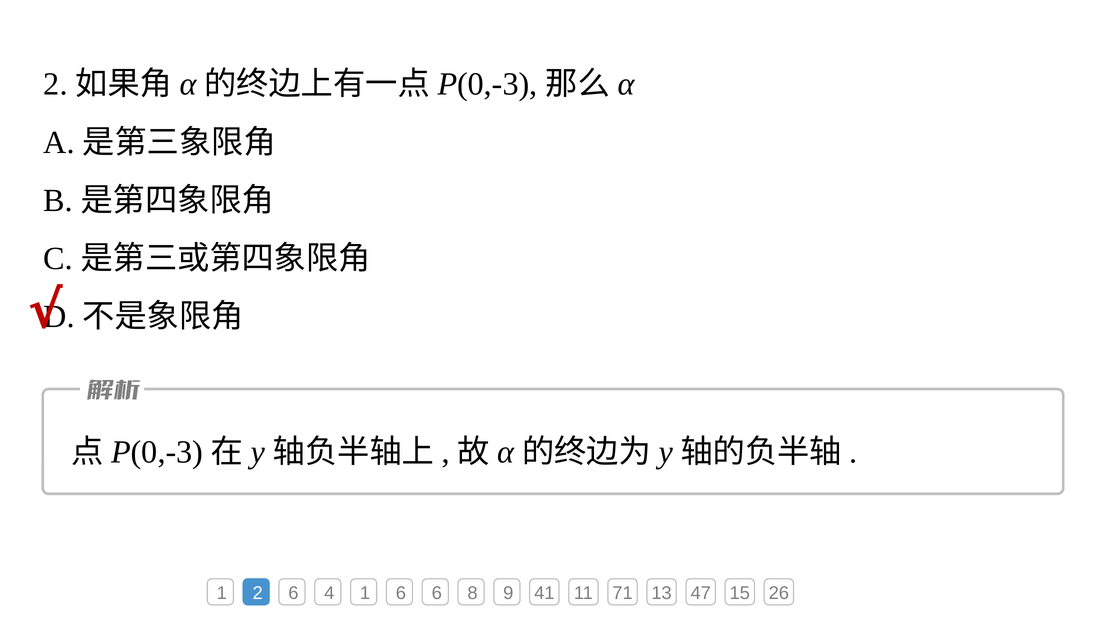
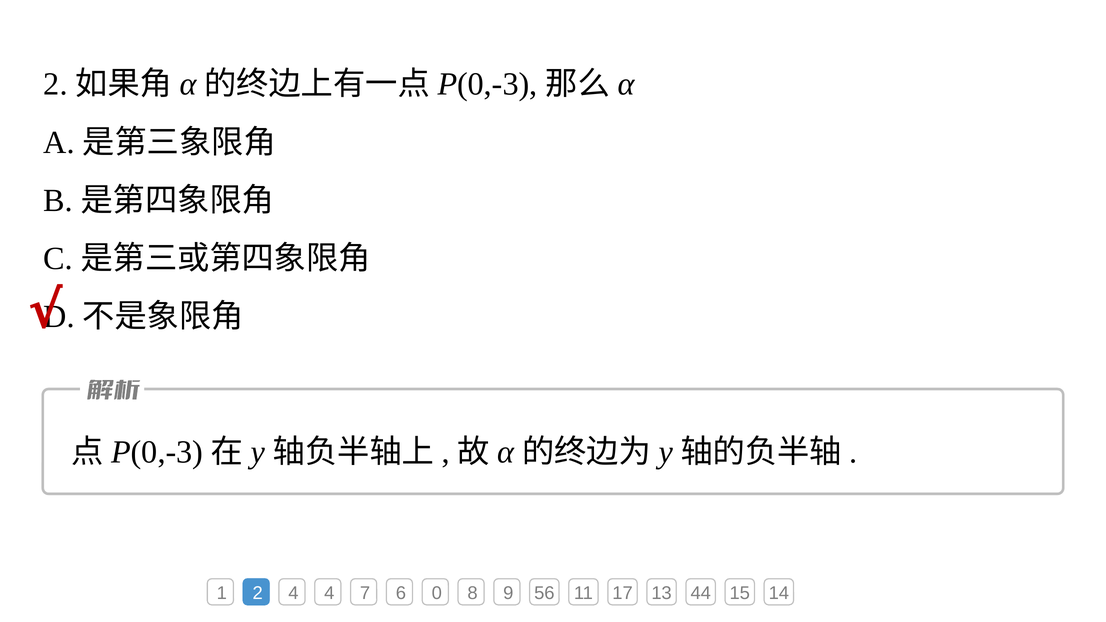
2 6: 6 -> 4 (293, 593)
4 1: 1 -> 7 (365, 593)
6 6: 6 -> 0 (437, 593)
41: 41 -> 56 (544, 593)
71: 71 -> 17 (623, 593)
47: 47 -> 44 (701, 593)
26: 26 -> 14 (779, 593)
